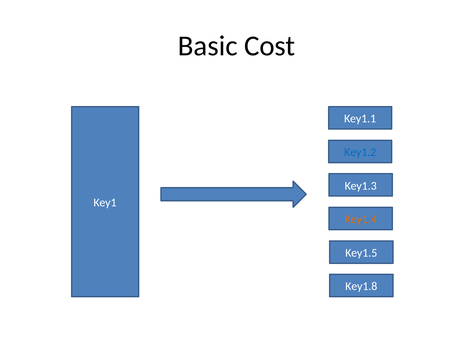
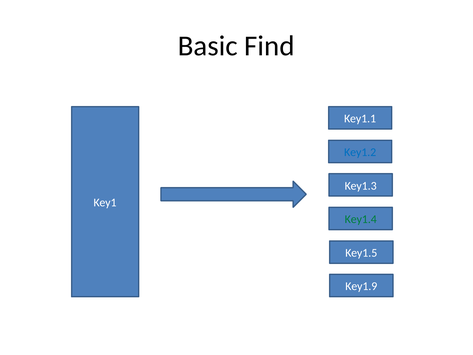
Cost: Cost -> Find (269, 46)
Key1.4 colour: orange -> green (361, 219)
Key1.8: Key1.8 -> Key1.9 (361, 286)
